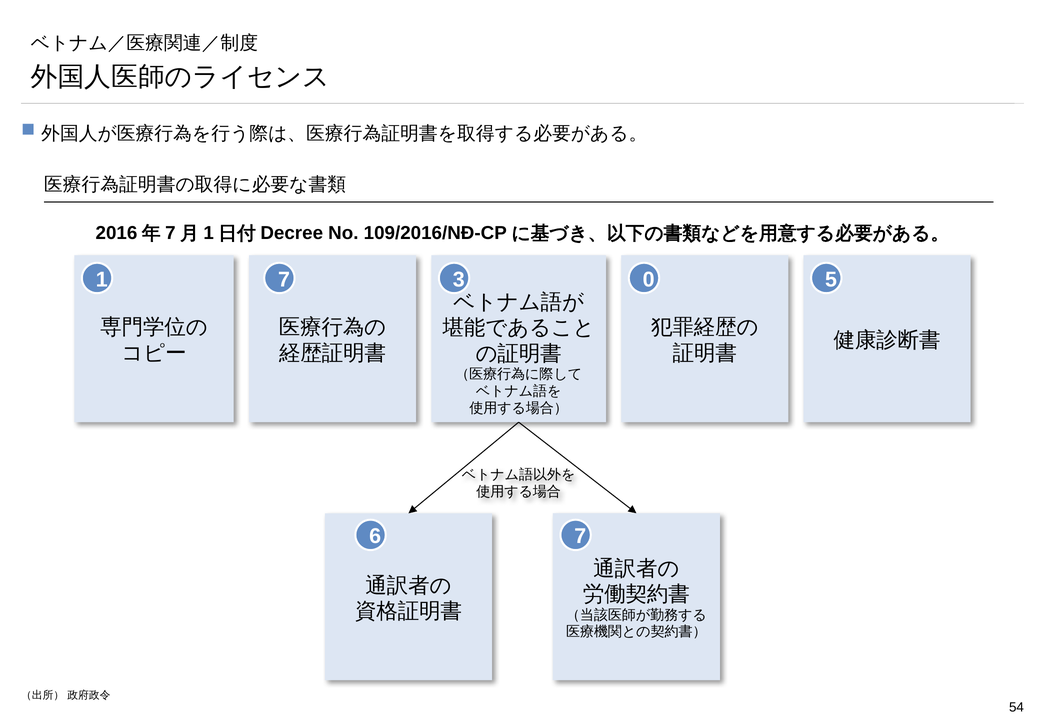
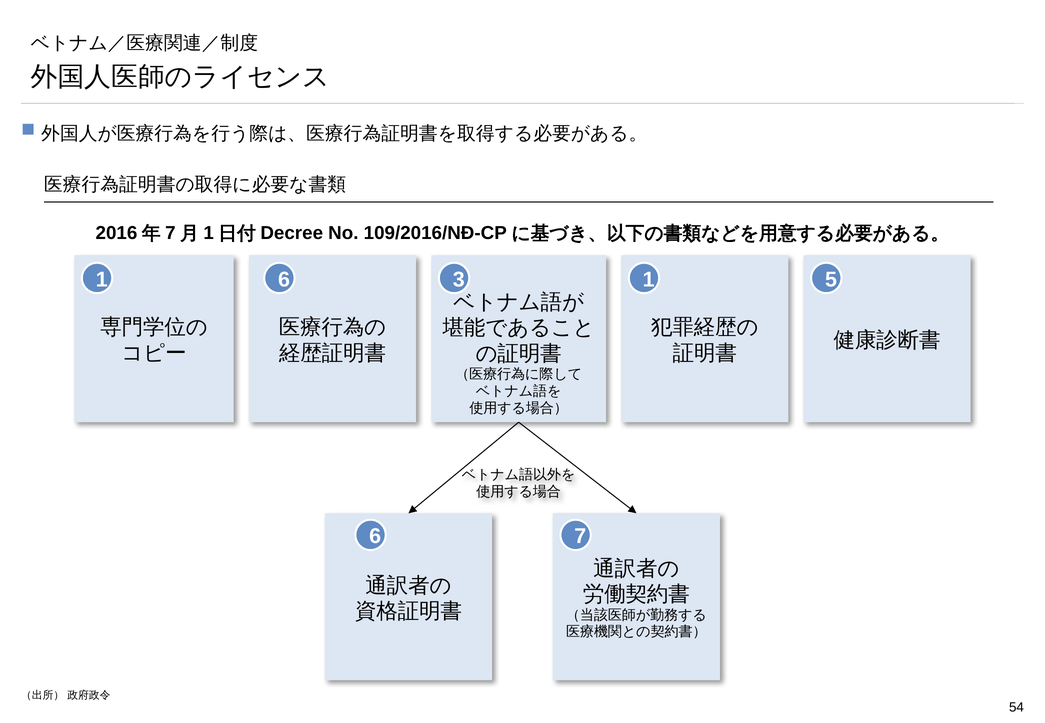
1 7: 7 -> 6 (284, 280)
3 0: 0 -> 1 (649, 280)
